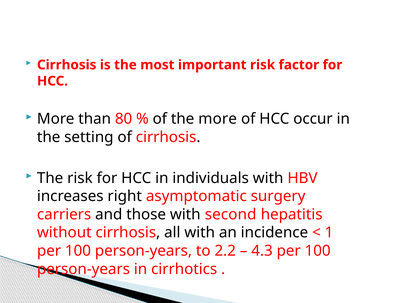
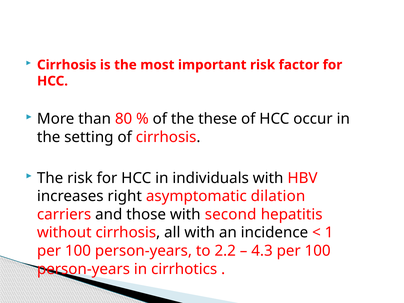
the more: more -> these (218, 119)
surgery: surgery -> dilation (278, 196)
